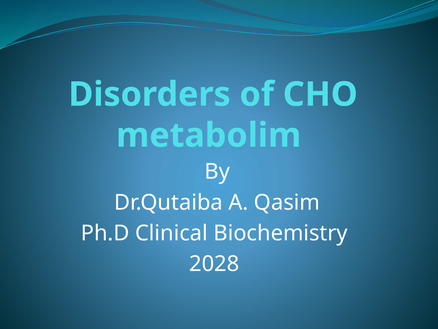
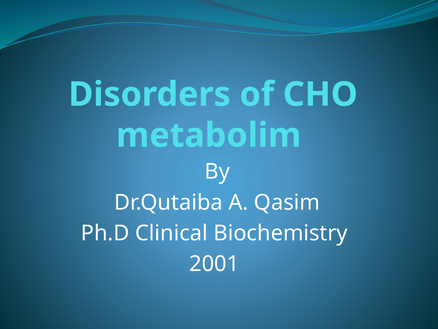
2028: 2028 -> 2001 (214, 263)
